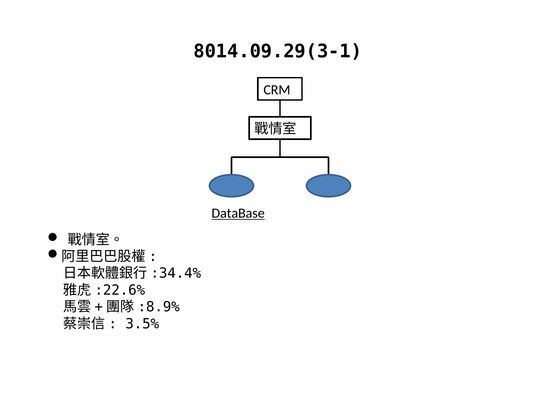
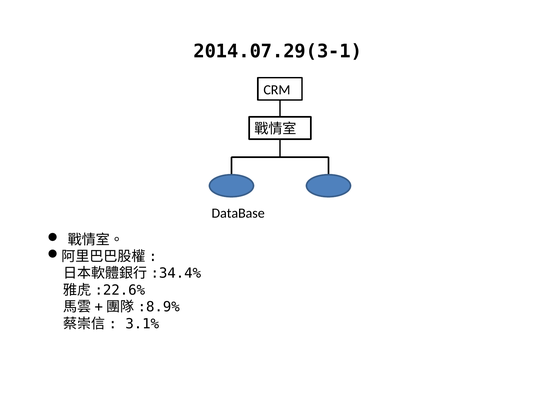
8014.09.29(3-1: 8014.09.29(3-1 -> 2014.07.29(3-1 (278, 51)
DataBase underline: present -> none (238, 213)
3.5%: 3.5% -> 3.1% (142, 324)
